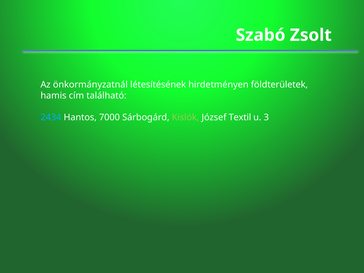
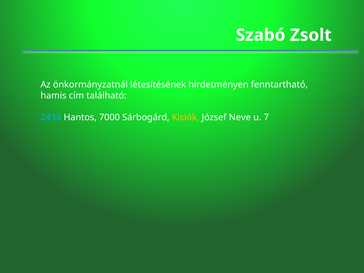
földterületek: földterületek -> fenntartható (279, 85)
Kislók colour: light green -> yellow (186, 117)
Textil: Textil -> Neve (240, 117)
3: 3 -> 7 (266, 117)
